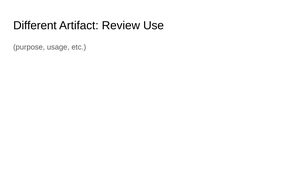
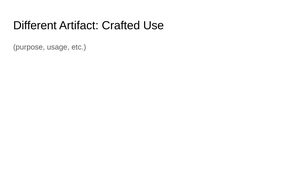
Review: Review -> Crafted (121, 25)
